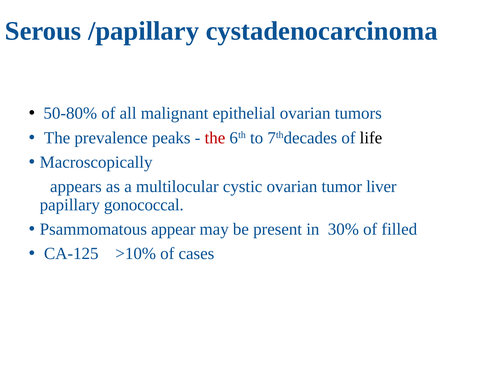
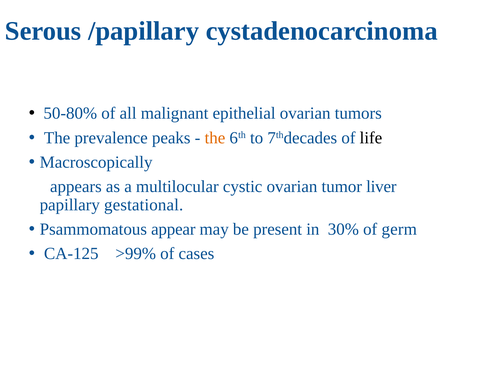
the colour: red -> orange (215, 138)
gonococcal: gonococcal -> gestational (144, 205)
filled: filled -> germ (399, 229)
>10%: >10% -> >99% (136, 254)
